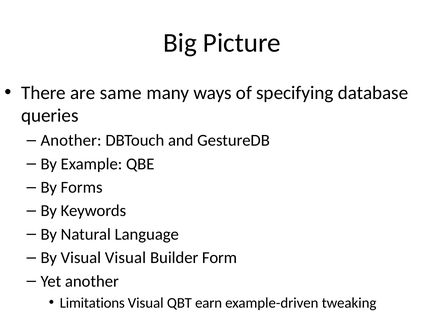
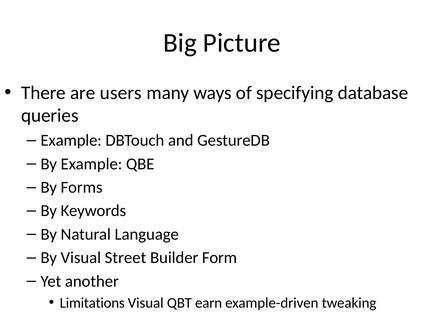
same: same -> users (121, 93)
Another: Another -> Example (71, 140)
Visual Visual: Visual -> Street (125, 258)
